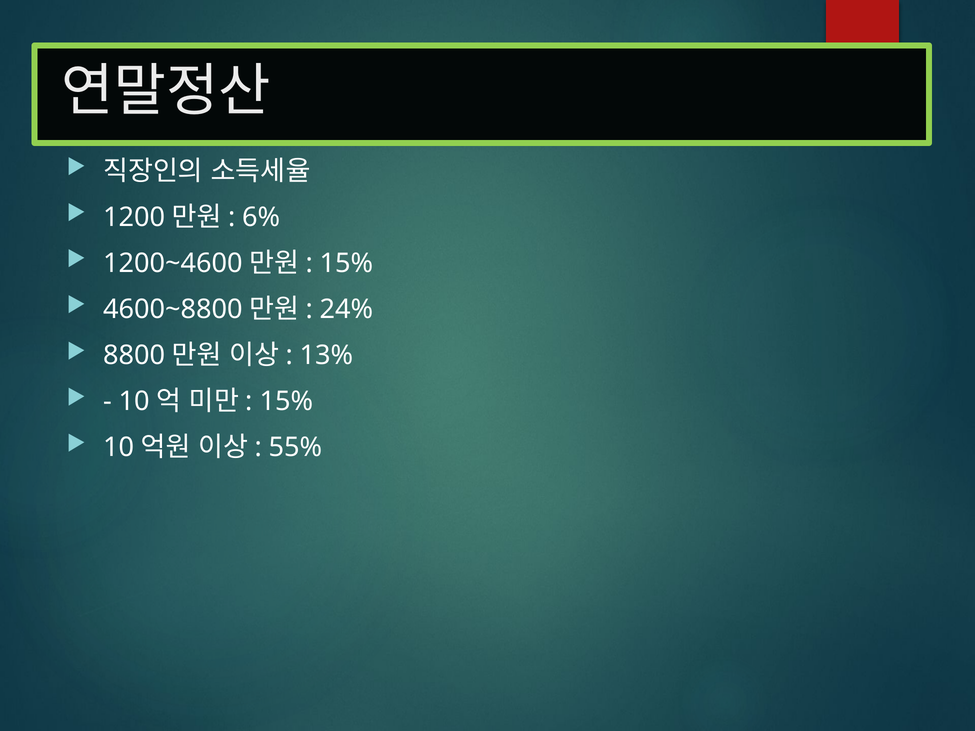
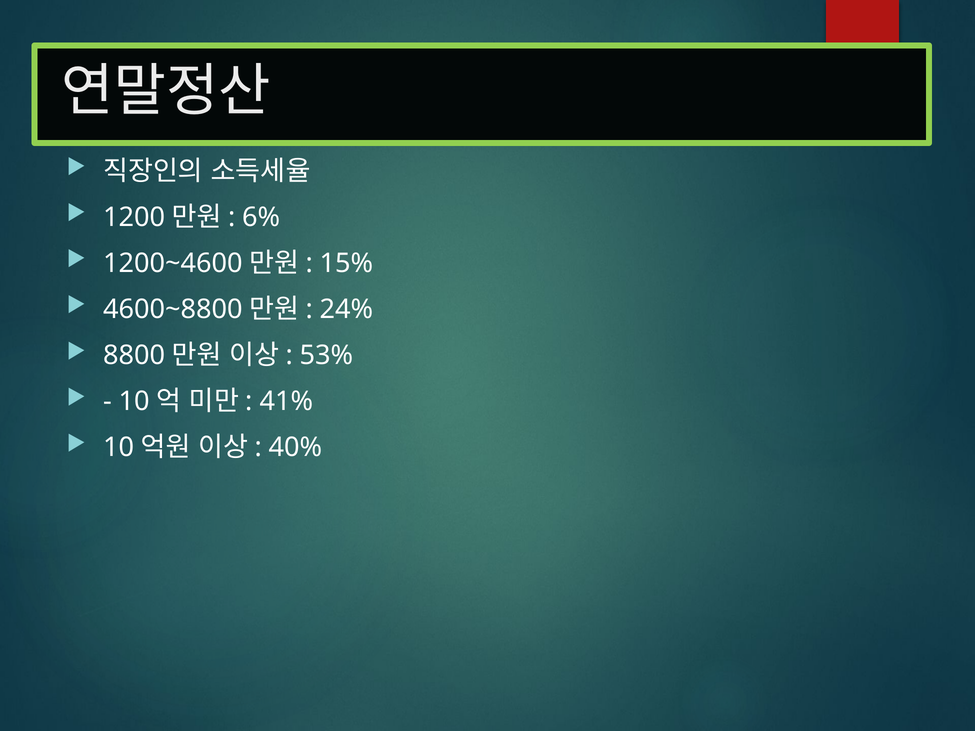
13%: 13% -> 53% (327, 355)
15%: 15% -> 41% (286, 402)
55%: 55% -> 40% (296, 448)
